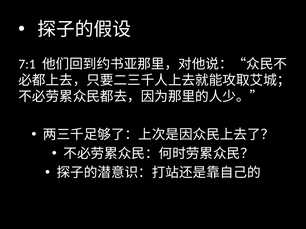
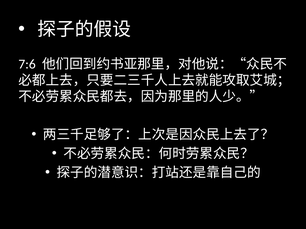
7:1: 7:1 -> 7:6 (27, 64)
